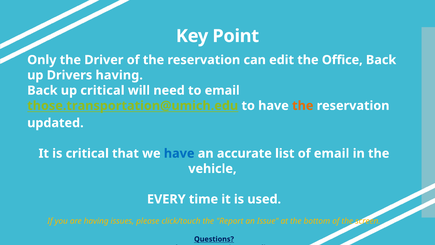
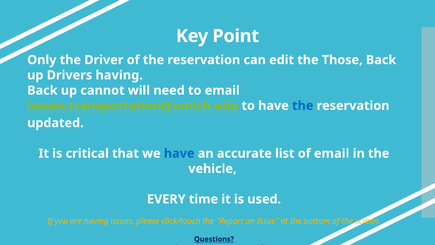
the Office: Office -> Those (342, 60)
up critical: critical -> cannot (102, 90)
those.transportation@umich.edu: those.transportation@umich.edu -> issues.transportation@umich.edu (133, 106)
the colour: orange -> blue (303, 106)
